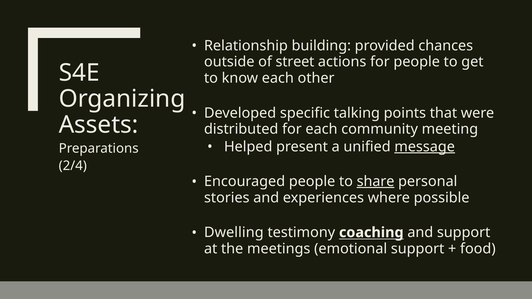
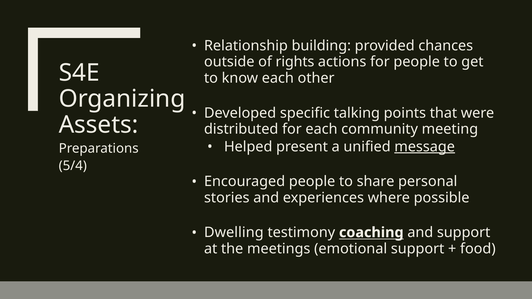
street: street -> rights (295, 62)
2/4: 2/4 -> 5/4 (73, 166)
share underline: present -> none (376, 182)
